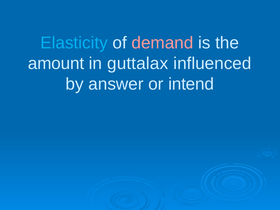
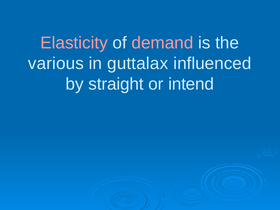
Elasticity colour: light blue -> pink (74, 43)
amount: amount -> various (56, 63)
answer: answer -> straight (116, 84)
